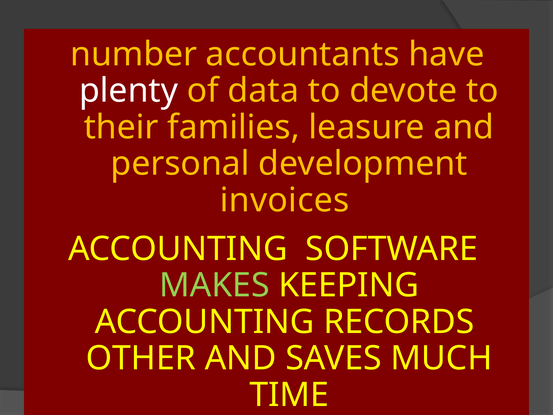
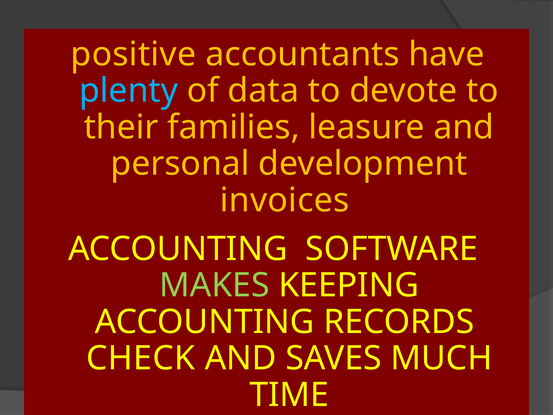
number: number -> positive (133, 54)
plenty colour: white -> light blue (129, 91)
OTHER: OTHER -> CHECK (141, 358)
